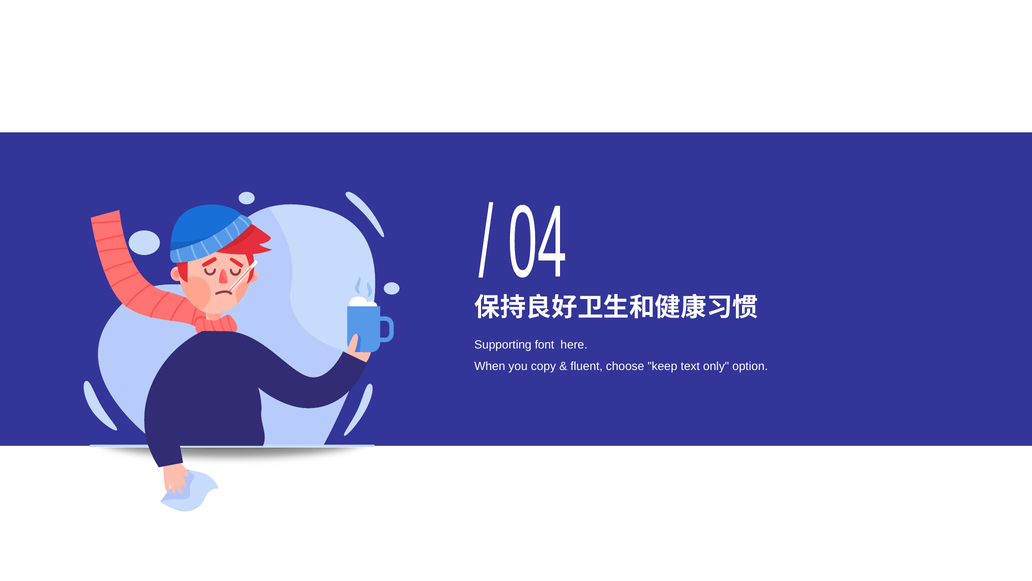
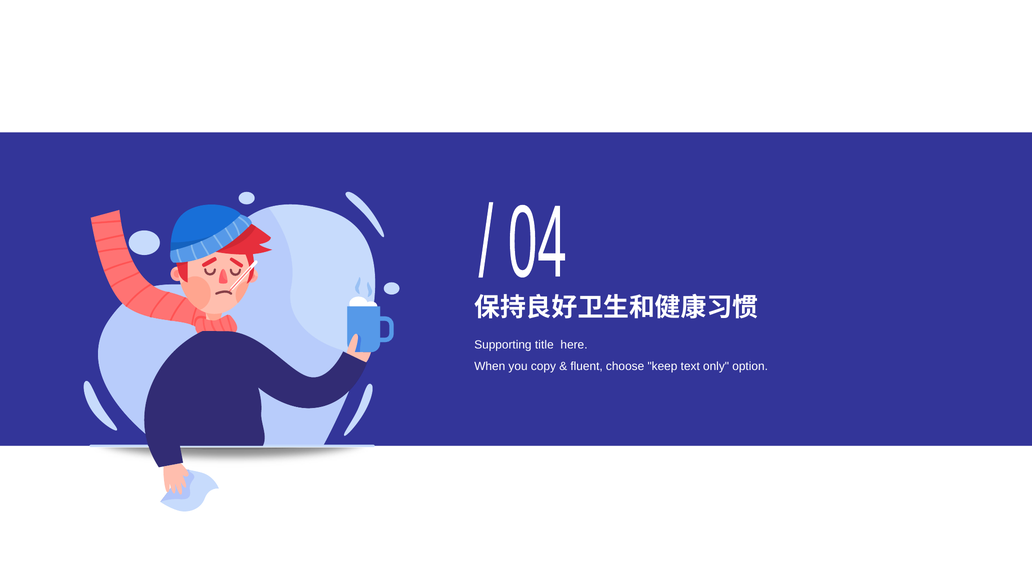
font: font -> title (544, 345)
